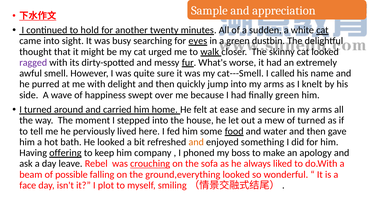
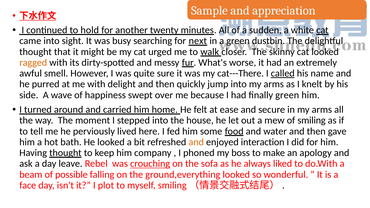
eyes: eyes -> next (198, 41)
ragged colour: purple -> orange (33, 63)
cat---Smell: cat---Smell -> cat---There (241, 73)
called underline: none -> present (283, 73)
of turned: turned -> smiling (312, 120)
something: something -> interaction (263, 142)
Having offering: offering -> thought (65, 153)
